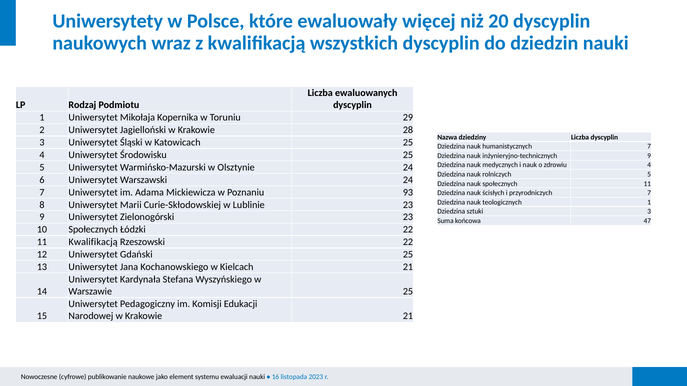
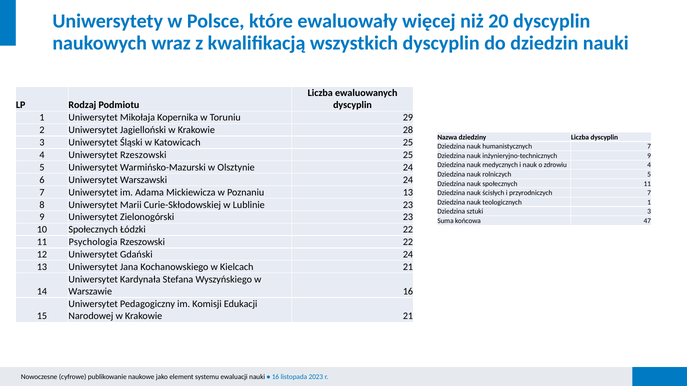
Uniwersytet Środowisku: Środowisku -> Rzeszowski (143, 155)
Poznaniu 93: 93 -> 13 (408, 192)
11 Kwalifikacją: Kwalifikacją -> Psychologia (93, 242)
Gdański 25: 25 -> 24 (408, 255)
Warszawie 25: 25 -> 16 (408, 292)
